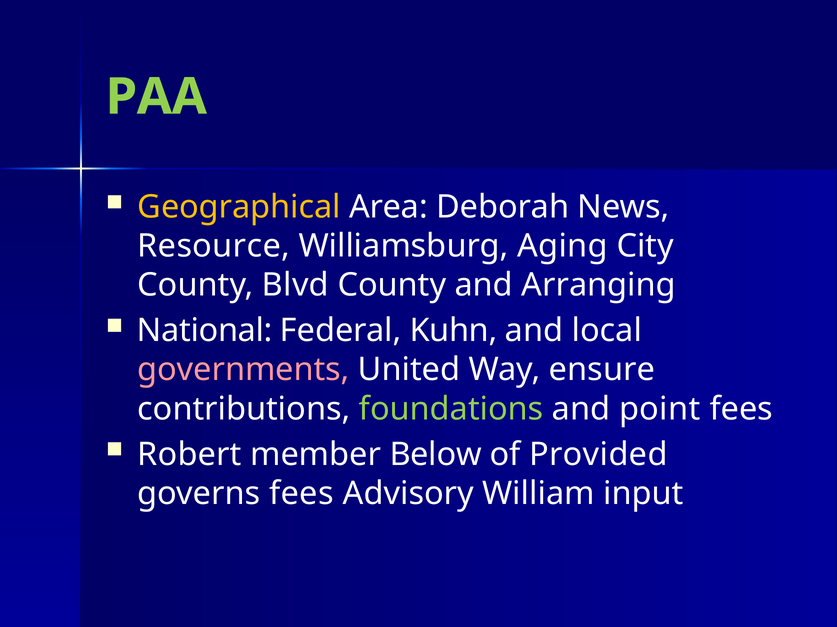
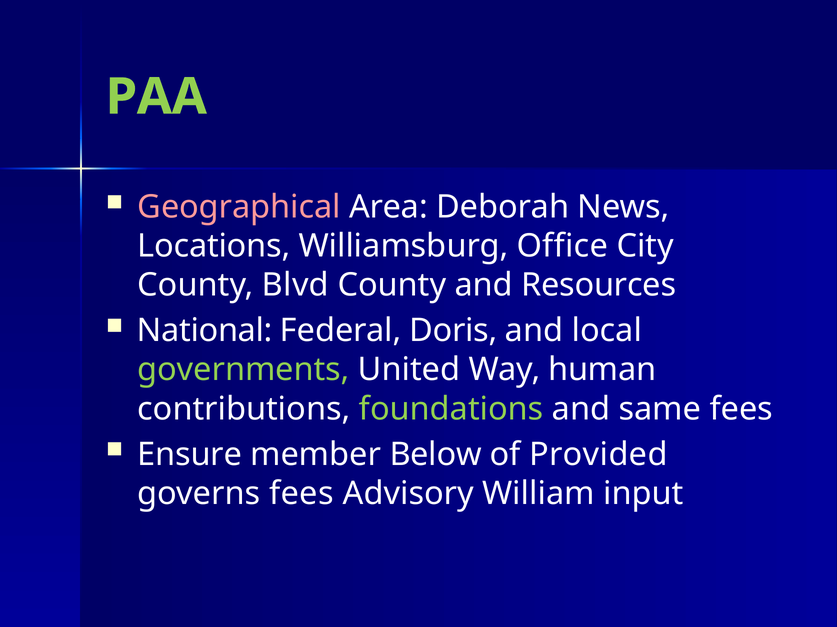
Geographical colour: yellow -> pink (239, 207)
Resource: Resource -> Locations (214, 246)
Aging: Aging -> Office (562, 246)
Arranging: Arranging -> Resources (599, 286)
Kuhn: Kuhn -> Doris (453, 331)
governments colour: pink -> light green (243, 370)
ensure: ensure -> human (602, 370)
point: point -> same (660, 409)
Robert: Robert -> Ensure (190, 455)
